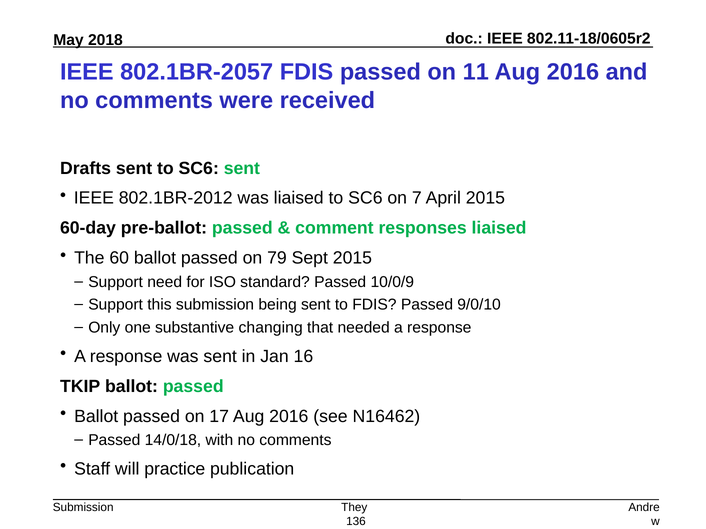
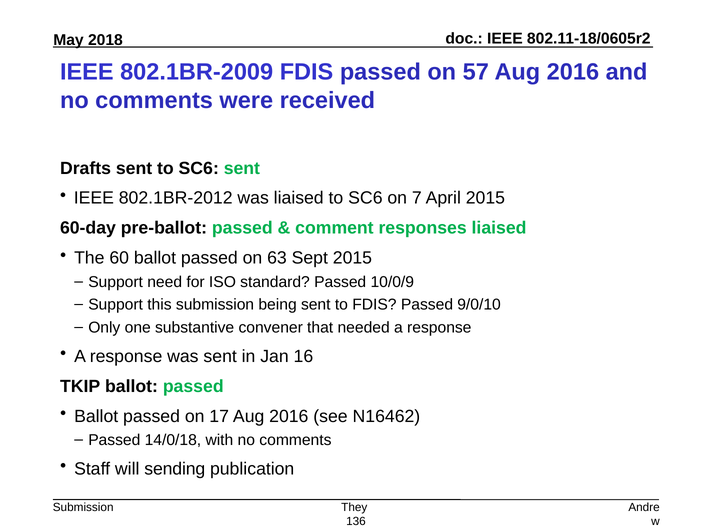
802.1BR-2057: 802.1BR-2057 -> 802.1BR-2009 (197, 72)
11: 11 -> 57 (476, 72)
79: 79 -> 63 (277, 258)
changing: changing -> convener (271, 328)
practice: practice -> sending (175, 469)
